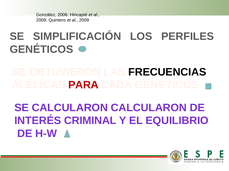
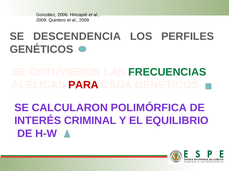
SIMPLIFICACIÓN: SIMPLIFICACIÓN -> DESCENDENCIA (77, 37)
FRECUENCIAS colour: black -> green (167, 72)
CALCULARON CALCULARON: CALCULARON -> POLIMÓRFICA (149, 108)
